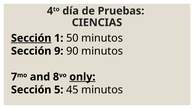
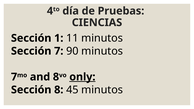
Sección underline: present -> none (31, 38)
50: 50 -> 11 (72, 38)
Sección 9: 9 -> 7 (59, 51)
Sección 5: 5 -> 8 (59, 90)
